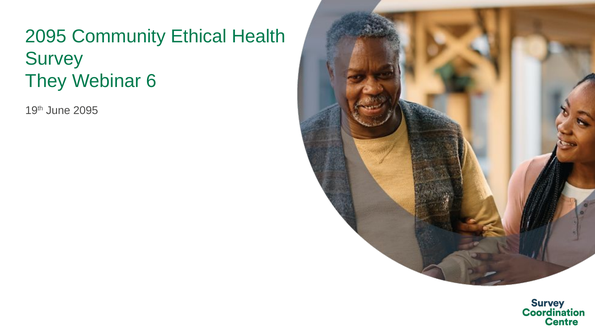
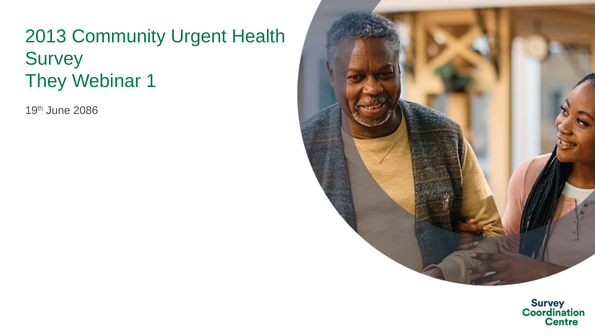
2095: 2095 -> 2013 (46, 36)
Ethical: Ethical -> Urgent (199, 36)
6: 6 -> 1 (151, 81)
June 2095: 2095 -> 2086 (86, 110)
